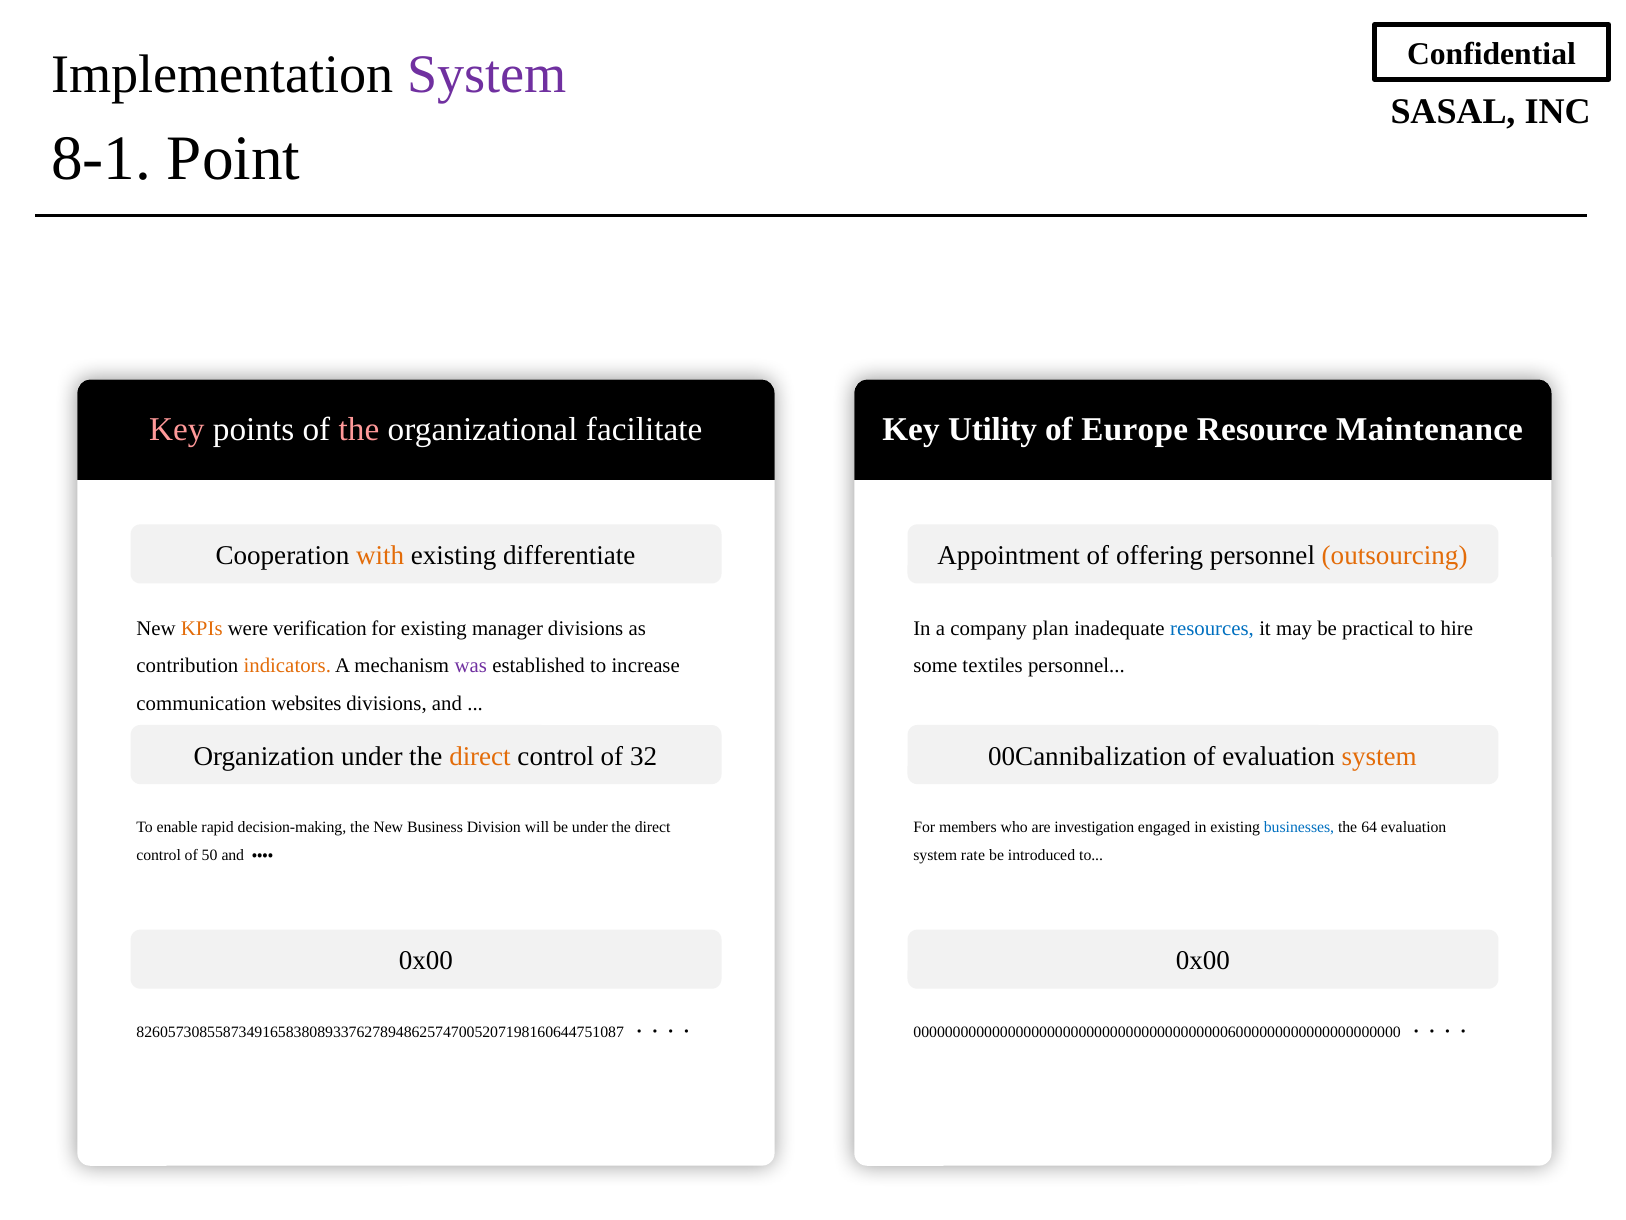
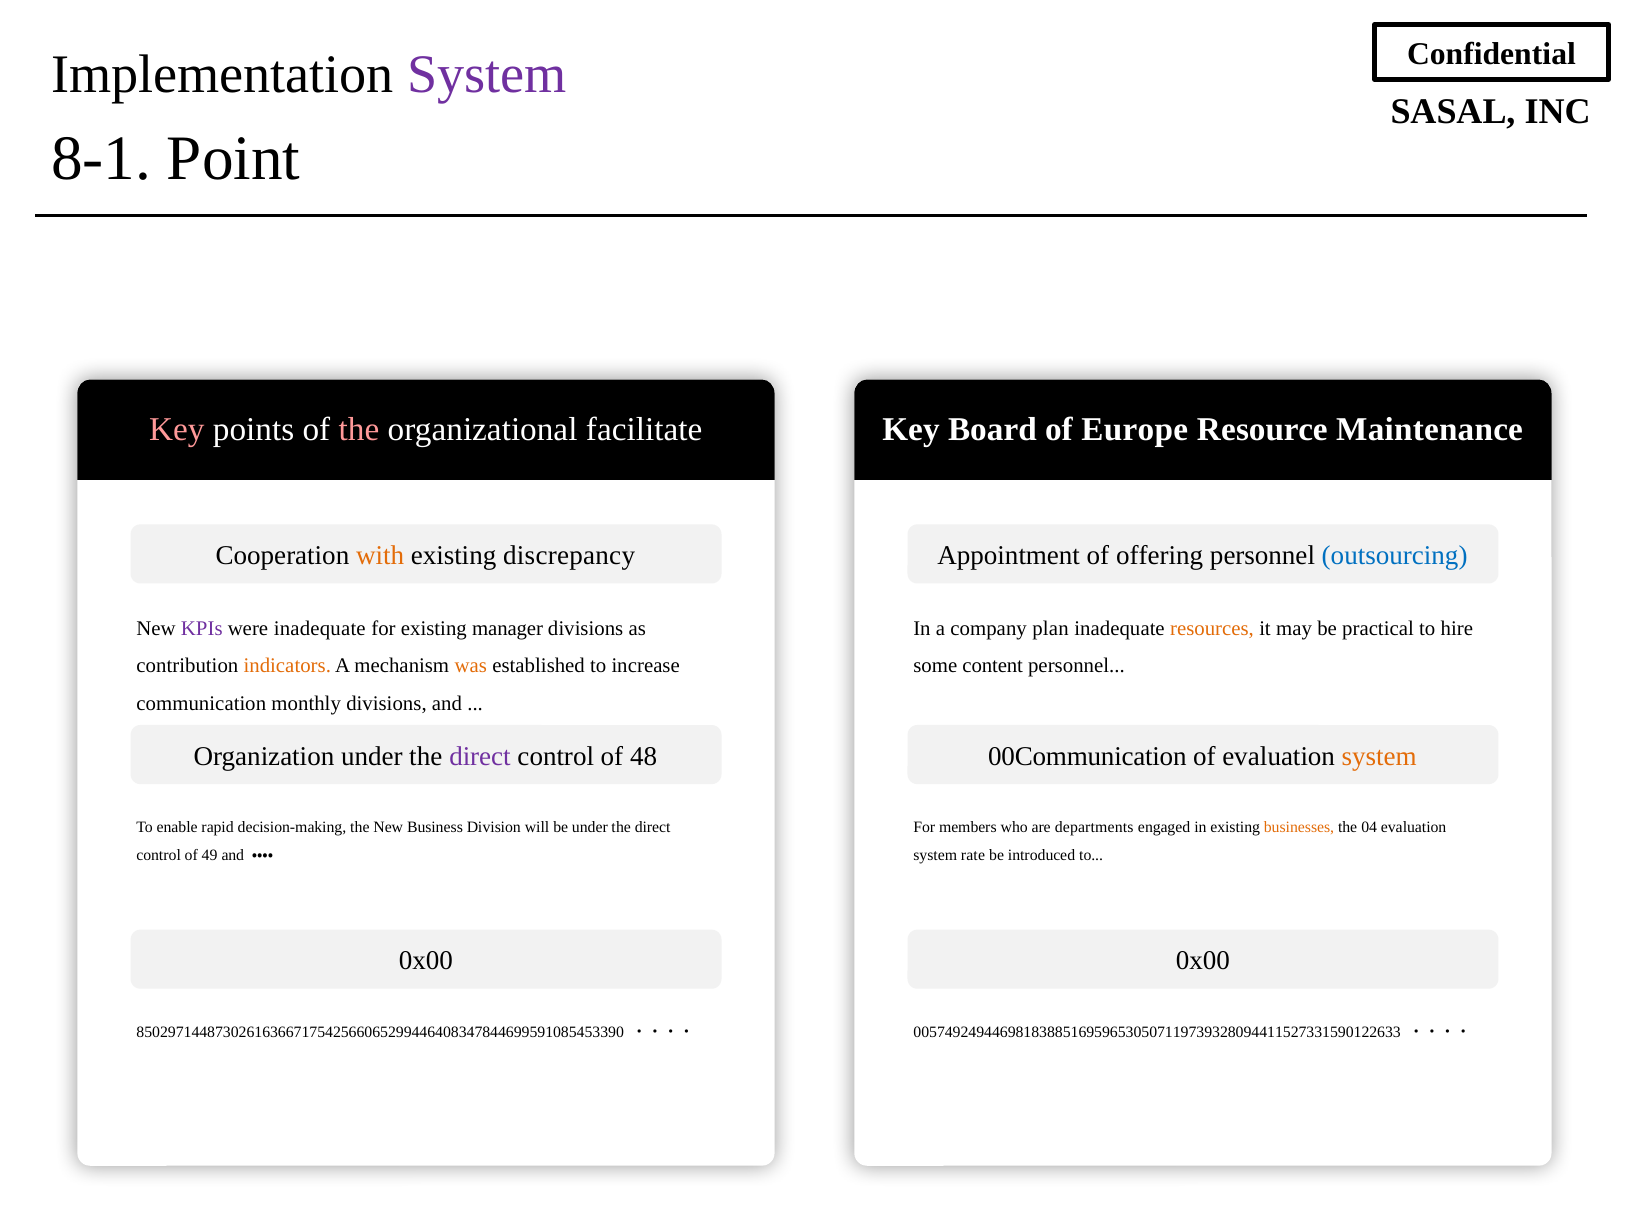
Utility: Utility -> Board (992, 430)
differentiate: differentiate -> discrepancy (569, 556)
outsourcing colour: orange -> blue (1395, 556)
KPIs colour: orange -> purple (202, 628)
were verification: verification -> inadequate (320, 628)
resources colour: blue -> orange (1212, 628)
was colour: purple -> orange (471, 666)
textiles: textiles -> content (993, 666)
websites: websites -> monthly (306, 703)
direct colour: orange -> purple (480, 756)
32: 32 -> 48 (644, 756)
00Cannibalization: 00Cannibalization -> 00Communication (1087, 756)
investigation: investigation -> departments (1094, 827)
businesses colour: blue -> orange (1299, 827)
64: 64 -> 04 (1369, 827)
50: 50 -> 49 (210, 855)
82605730855873491658380893376278948625747005207198160644751087: 82605730855873491658380893376278948625747005207198160644751087 -> 85029714487302616366717542566065299446408347844699591085453390 (380, 1032)
00000000000000000000000000000000000000006000000000000000000000: 00000000000000000000000000000000000000006000000000000000000000 -> 00574924944698183885169596530507119739328094411527331590122633 (1157, 1032)
